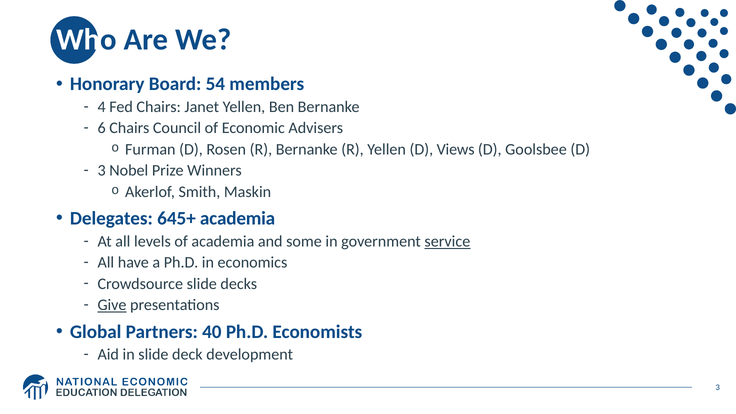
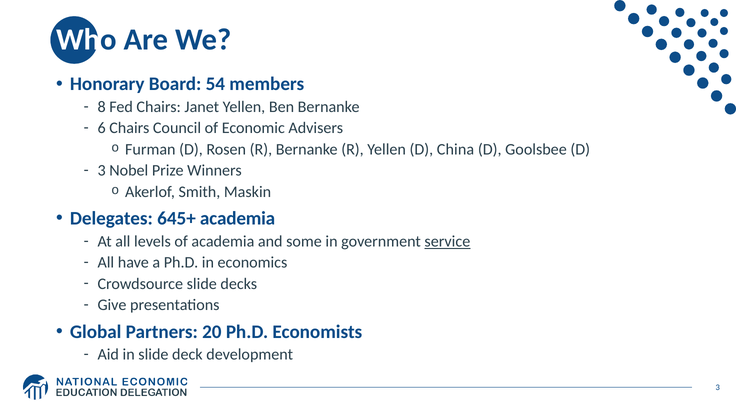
4: 4 -> 8 (102, 107)
Views: Views -> China (456, 149)
Give underline: present -> none (112, 305)
40: 40 -> 20 (212, 332)
